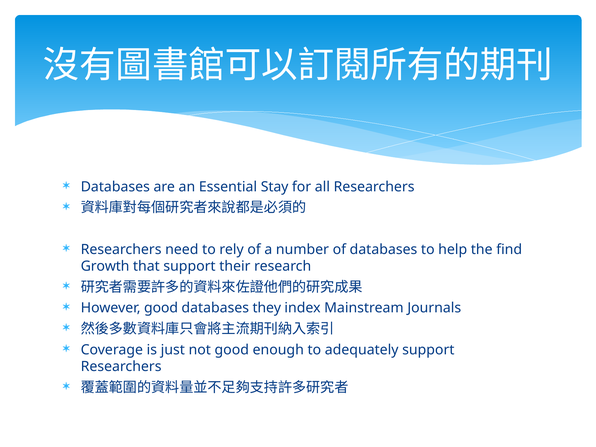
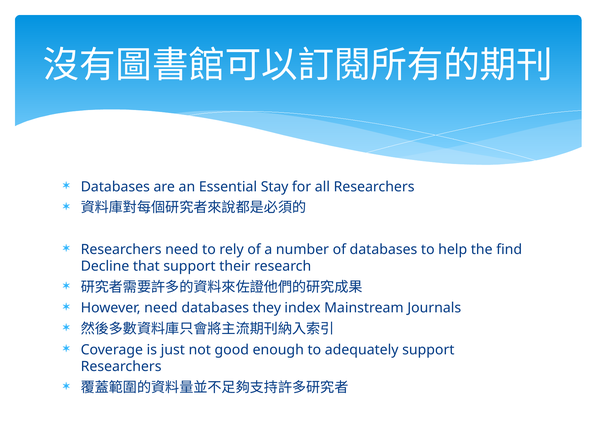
Growth: Growth -> Decline (105, 266)
However good: good -> need (161, 308)
